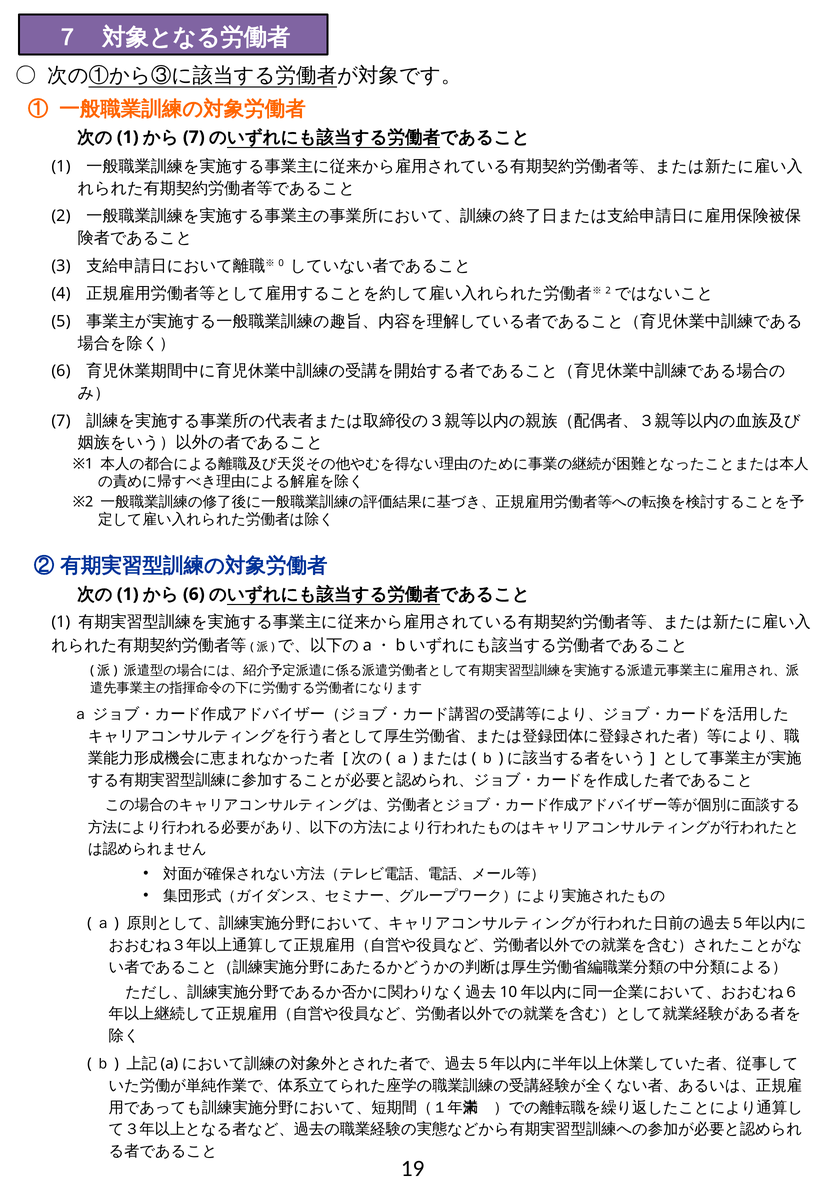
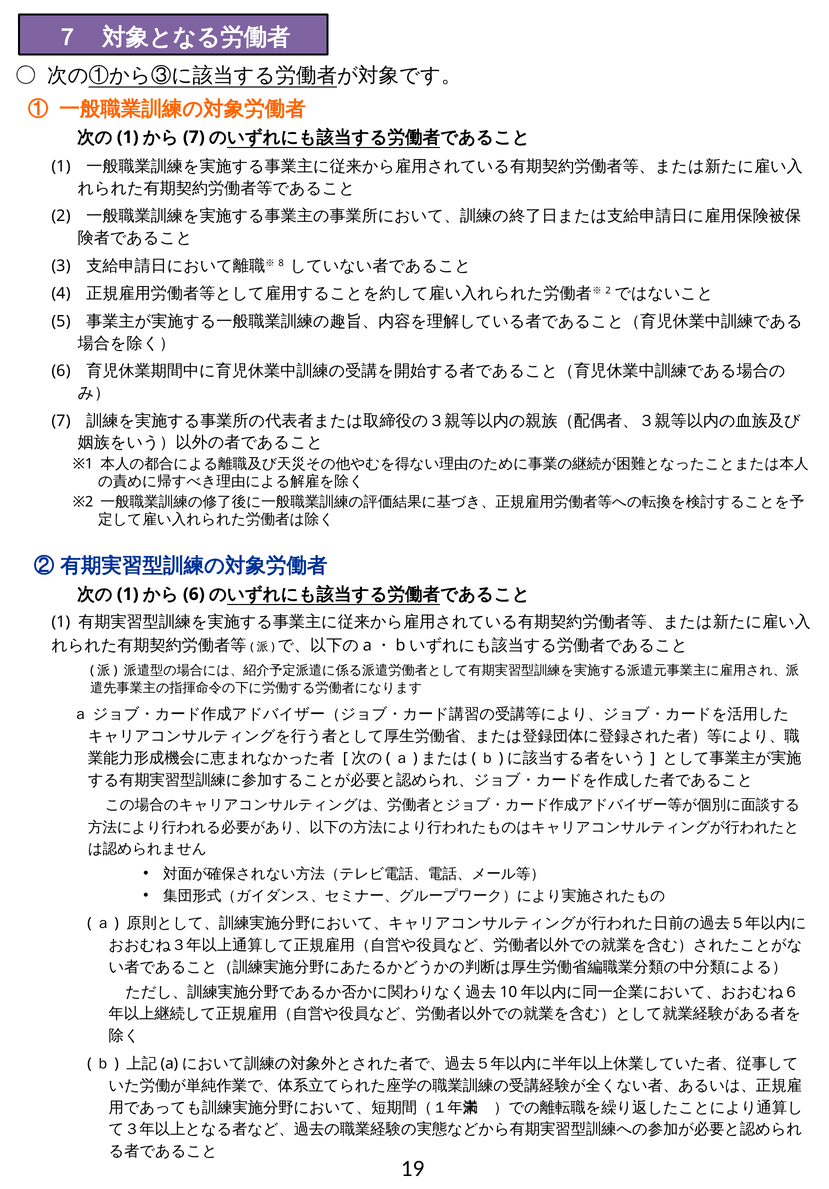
0: 0 -> 8 (281, 263)
